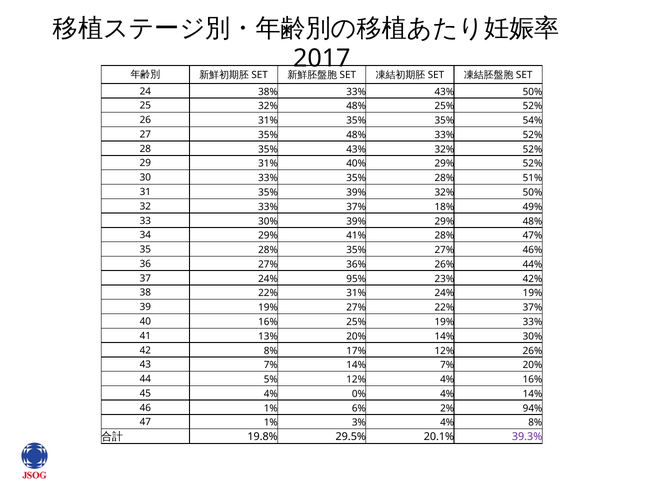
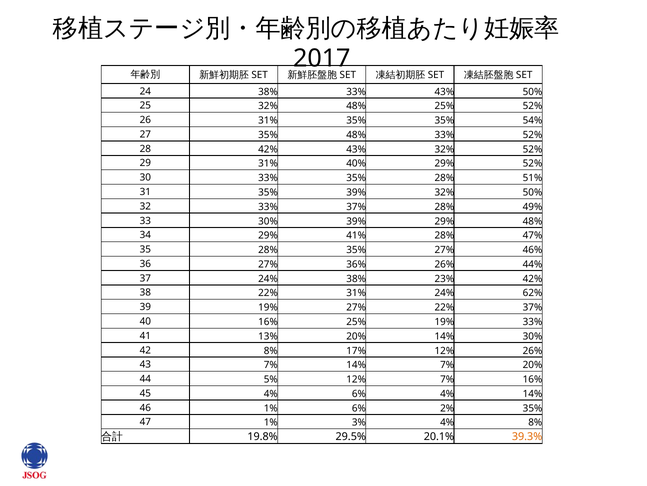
28 35%: 35% -> 42% (268, 149)
37% 18%: 18% -> 28% (444, 207)
24% 95%: 95% -> 38% (356, 278)
24% 19%: 19% -> 62% (533, 293)
12% 4%: 4% -> 7% (447, 379)
4% 0%: 0% -> 6% (359, 393)
2% 94%: 94% -> 35% (533, 408)
39.3% colour: purple -> orange (527, 436)
